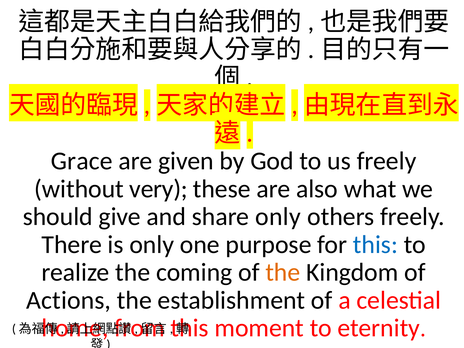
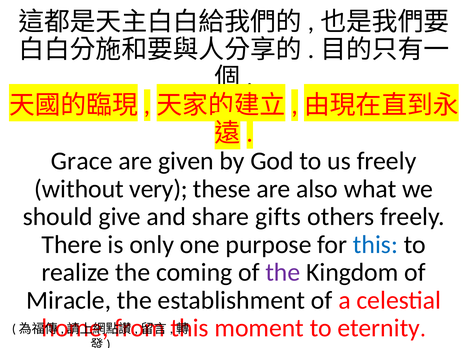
share only: only -> gifts (278, 217)
the colour: orange -> purple (283, 272)
Actions: Actions -> Miracle (69, 300)
